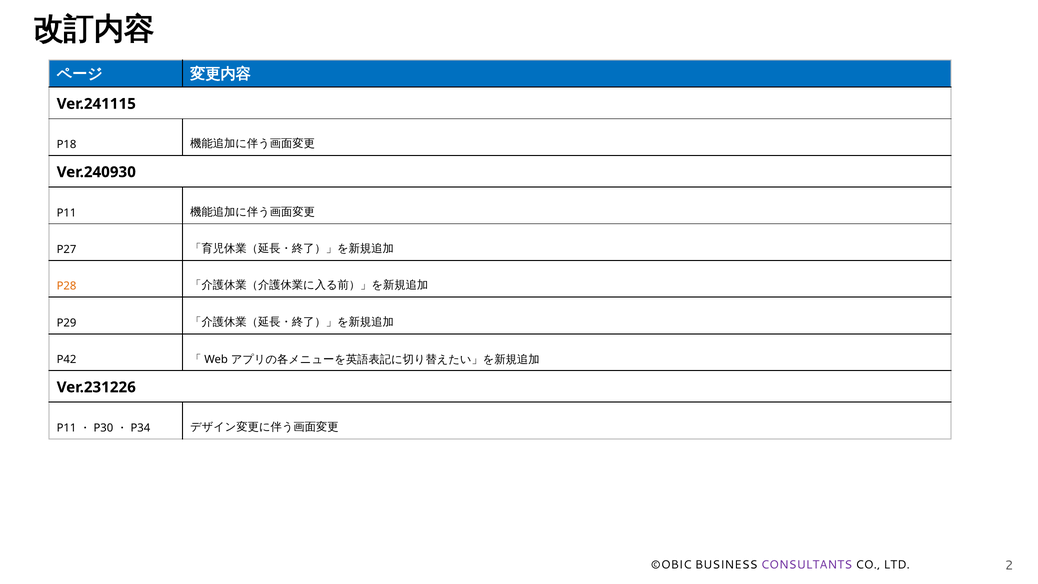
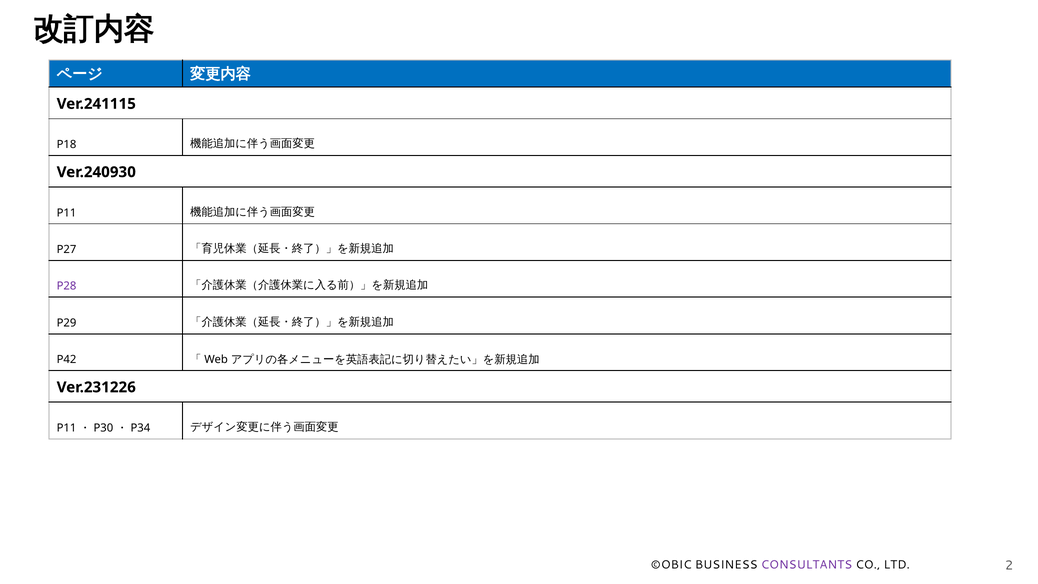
P28 colour: orange -> purple (67, 286)
